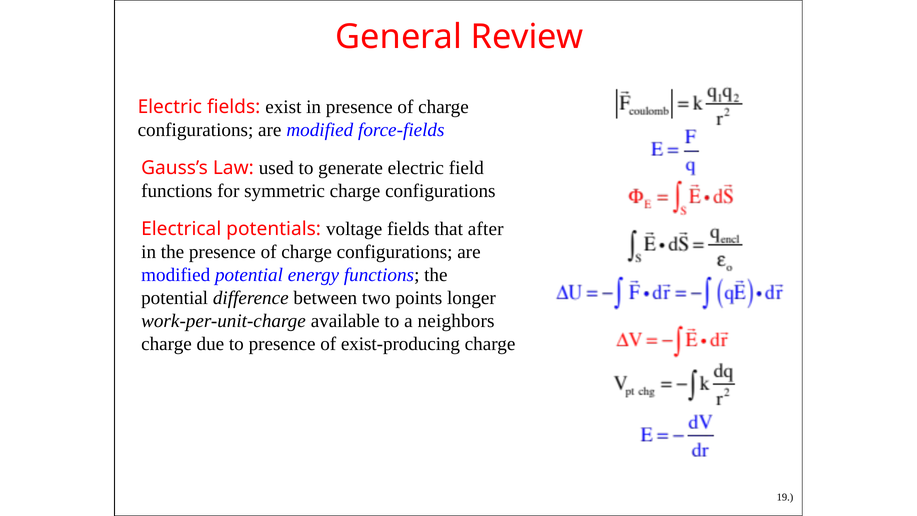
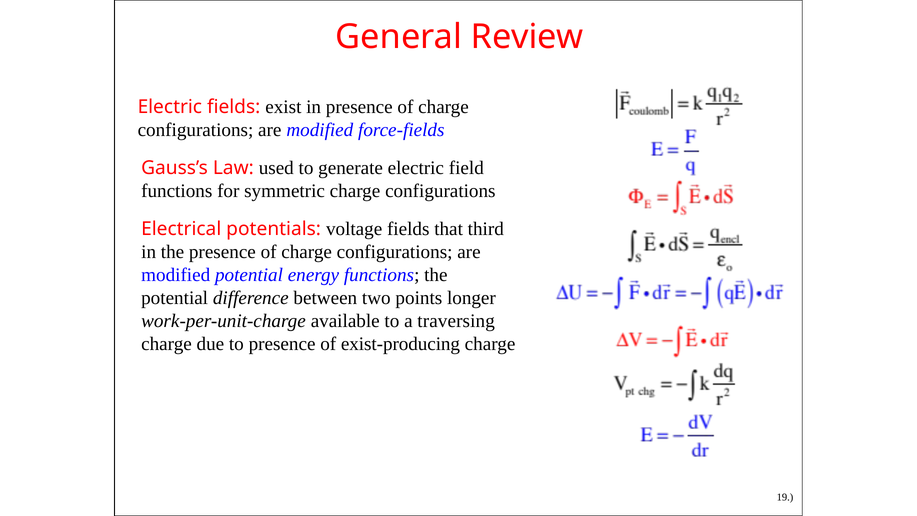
after: after -> third (486, 229)
neighbors: neighbors -> traversing (456, 321)
